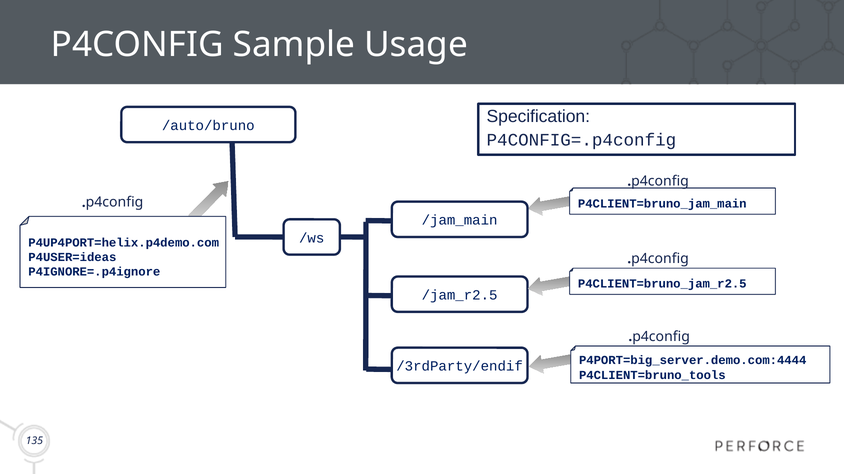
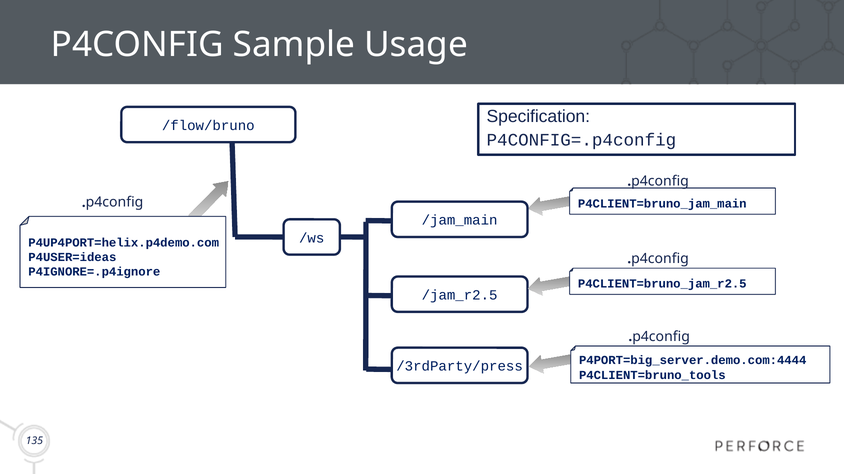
/auto/bruno: /auto/bruno -> /flow/bruno (208, 126)
/3rdParty/endif: /3rdParty/endif -> /3rdParty/press (460, 367)
